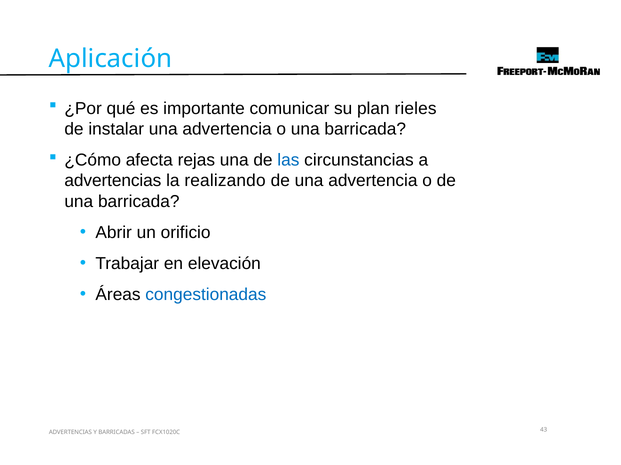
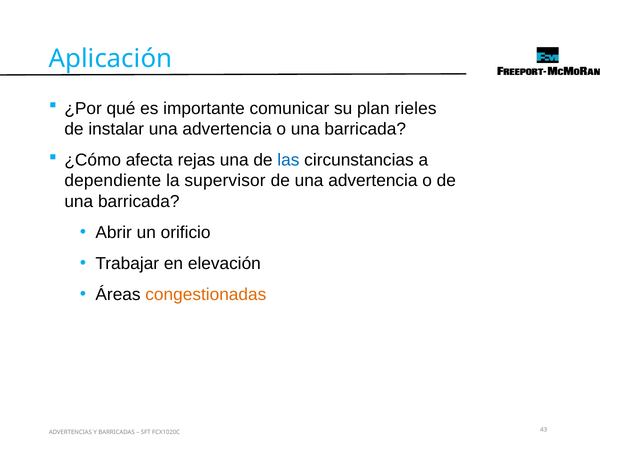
advertencias: advertencias -> dependiente (113, 181)
realizando: realizando -> supervisor (225, 181)
congestionadas colour: blue -> orange (206, 295)
